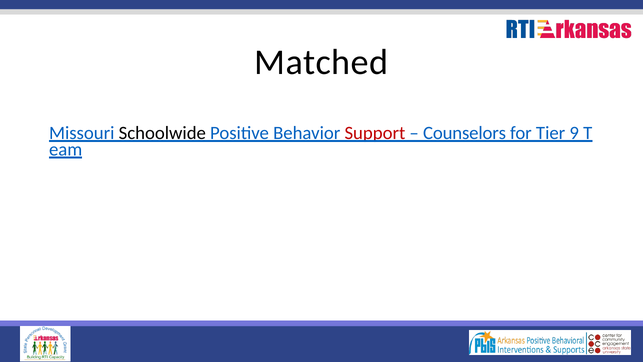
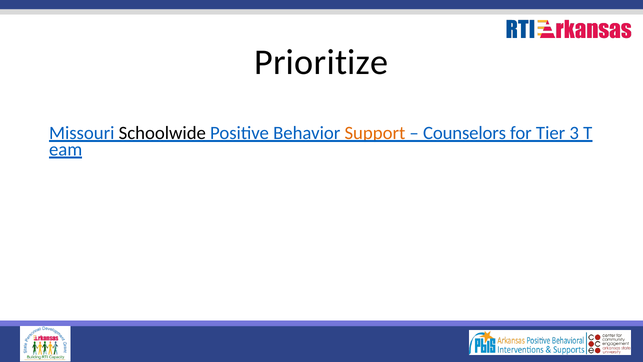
Matched: Matched -> Prioritize (321, 62)
Support colour: red -> orange (375, 133)
9: 9 -> 3 (574, 133)
